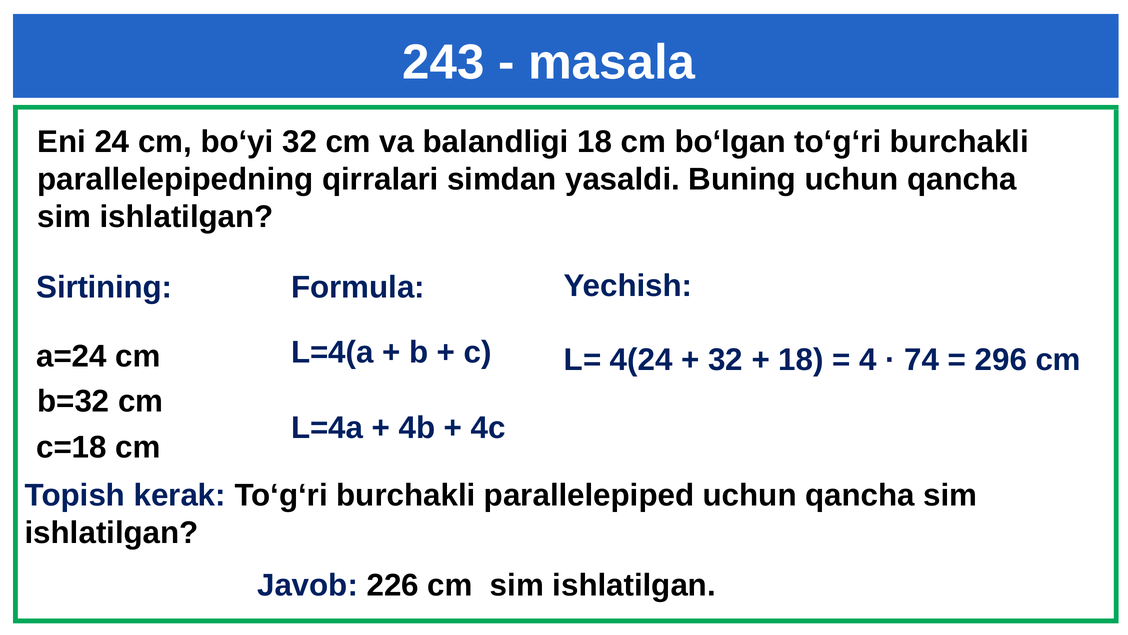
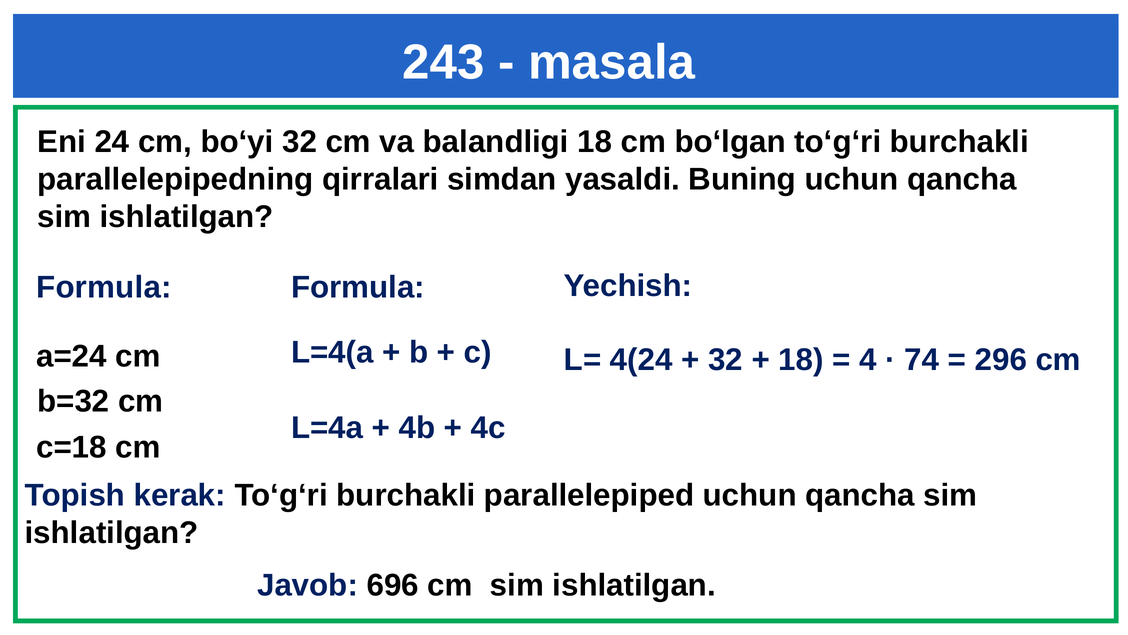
Sirtining: Sirtining -> Formula (104, 287)
226: 226 -> 696 (393, 585)
